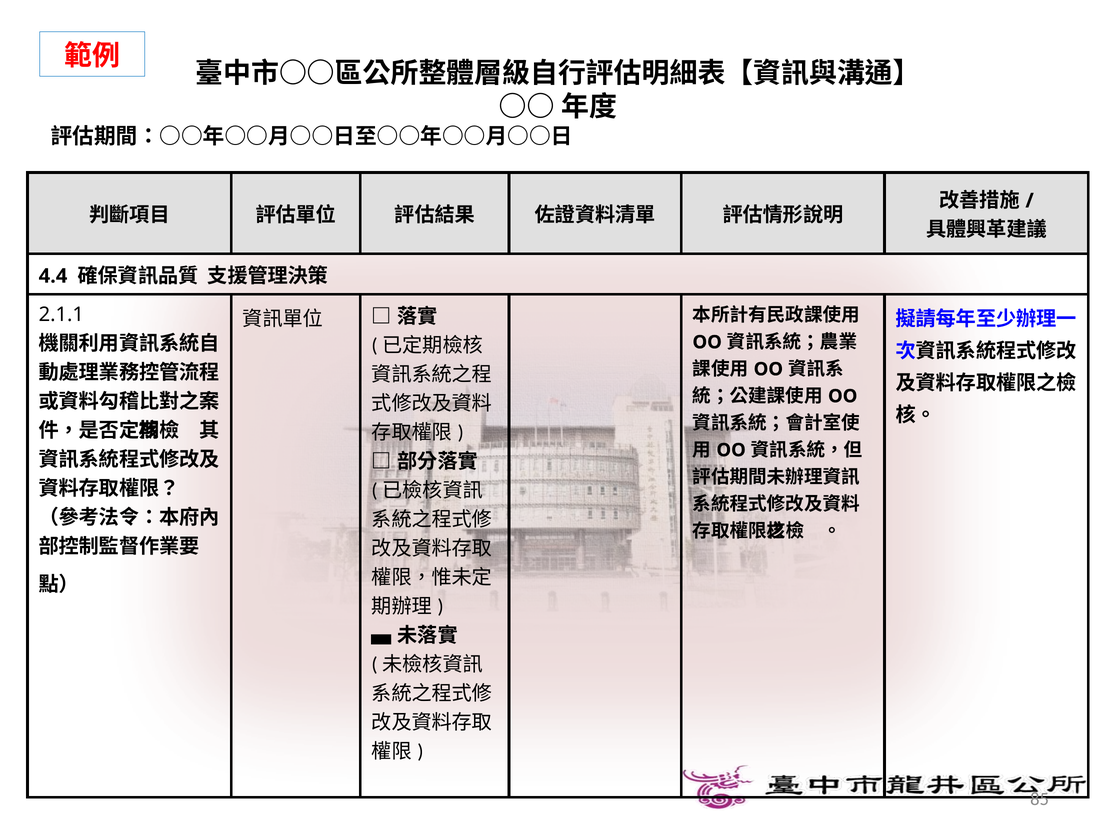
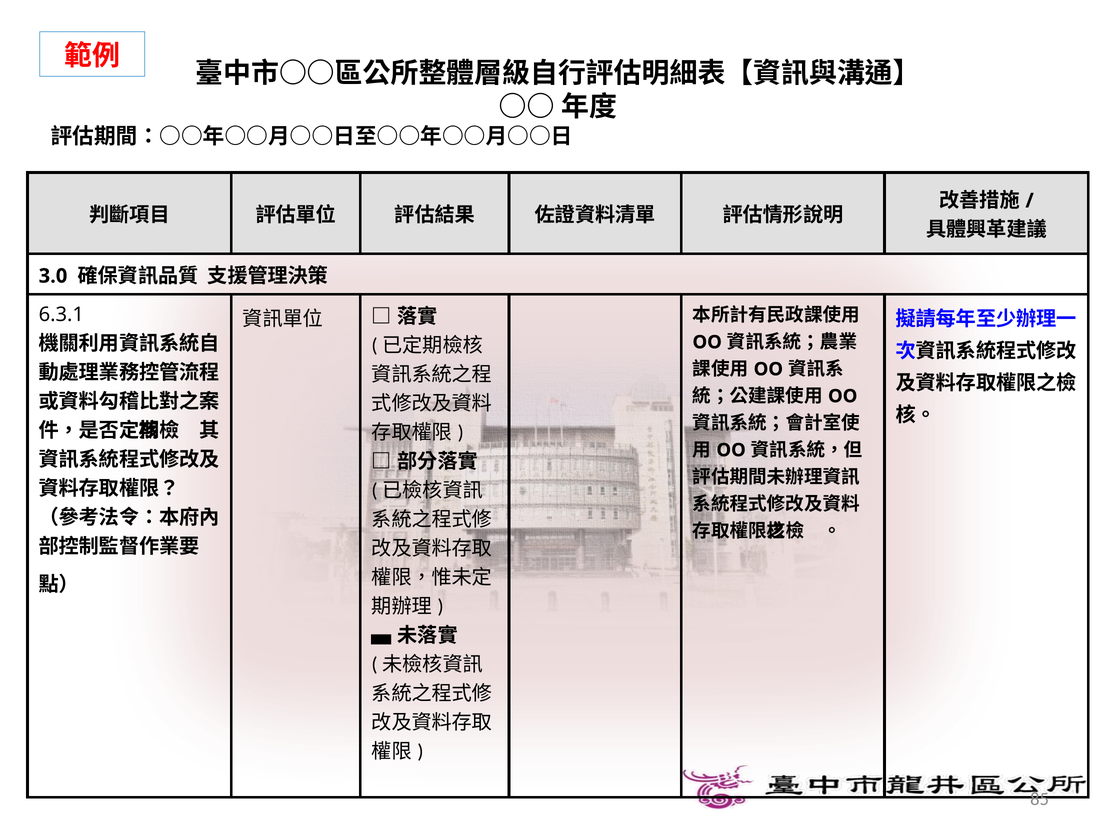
4.4: 4.4 -> 3.0 (53, 276)
2.1.1: 2.1.1 -> 6.3.1 (61, 315)
